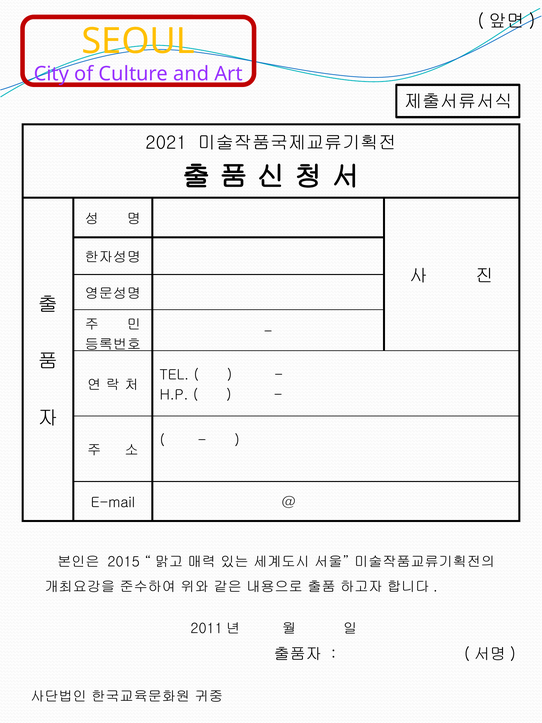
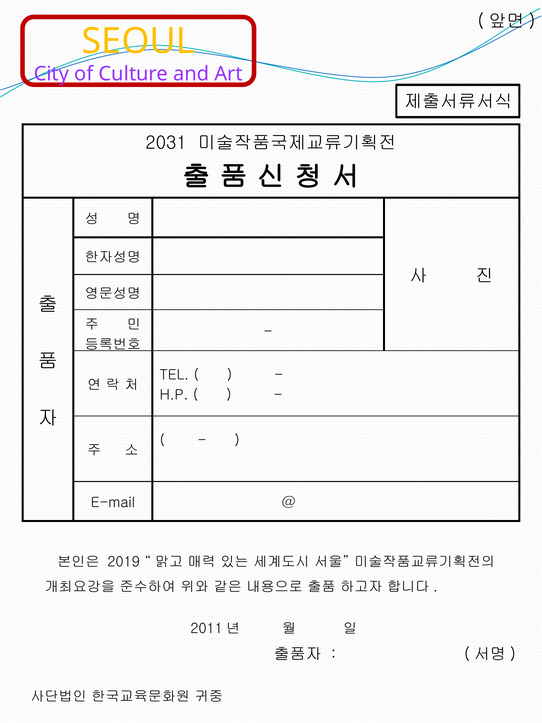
2021: 2021 -> 2031 (166, 143)
2015: 2015 -> 2019 (124, 561)
